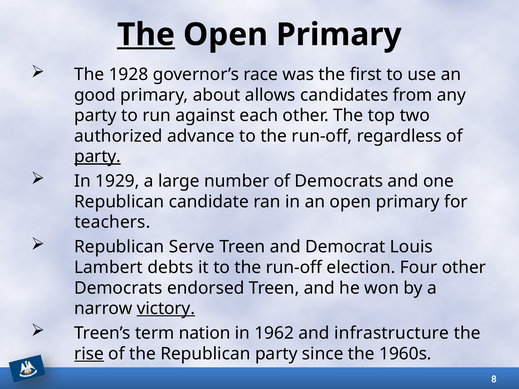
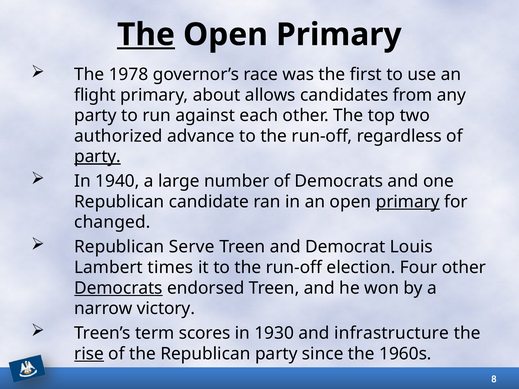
1928: 1928 -> 1978 (129, 75)
good: good -> flight (95, 95)
1929: 1929 -> 1940 (117, 181)
primary underline: none -> present (408, 202)
teachers: teachers -> changed (112, 222)
debts: debts -> times (170, 268)
Democrats underline: none -> present (118, 288)
victory underline: present -> none (166, 309)
nation: nation -> scores (205, 333)
1962: 1962 -> 1930 (274, 333)
